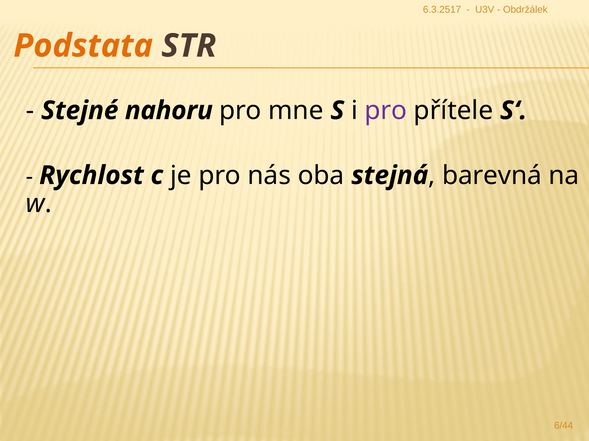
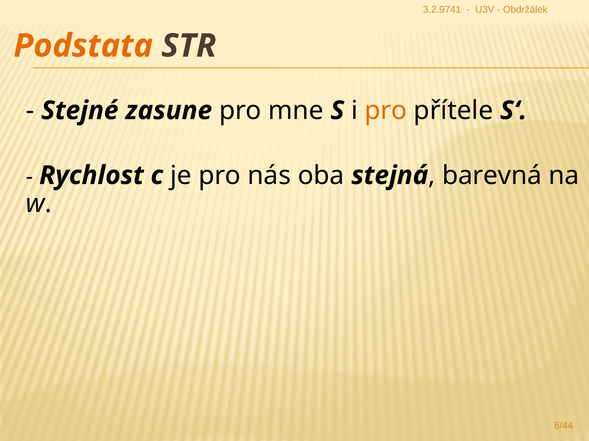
6.3.2517: 6.3.2517 -> 3.2.9741 (442, 9)
nahoru: nahoru -> zasune (169, 111)
pro colour: purple -> orange (386, 111)
